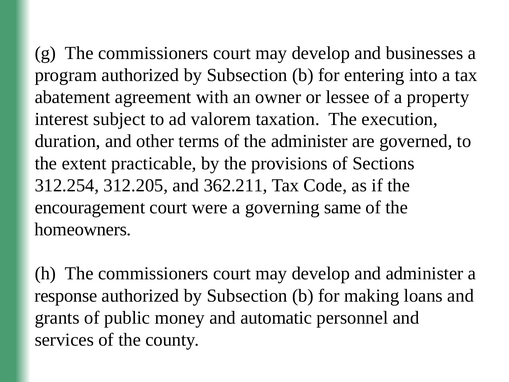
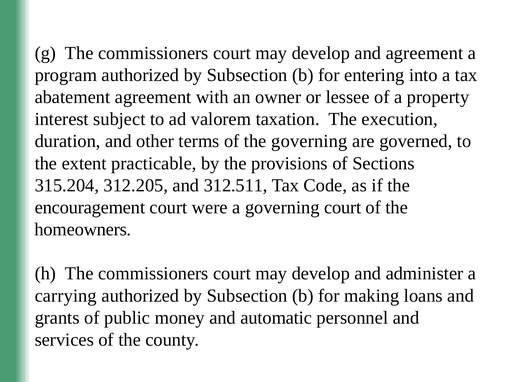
and businesses: businesses -> agreement (424, 53)
the administer: administer -> governing (309, 141)
312.254: 312.254 -> 315.204 (67, 185)
362.211: 362.211 -> 312.511 (236, 185)
governing same: same -> court (343, 207)
response: response -> carrying (66, 295)
